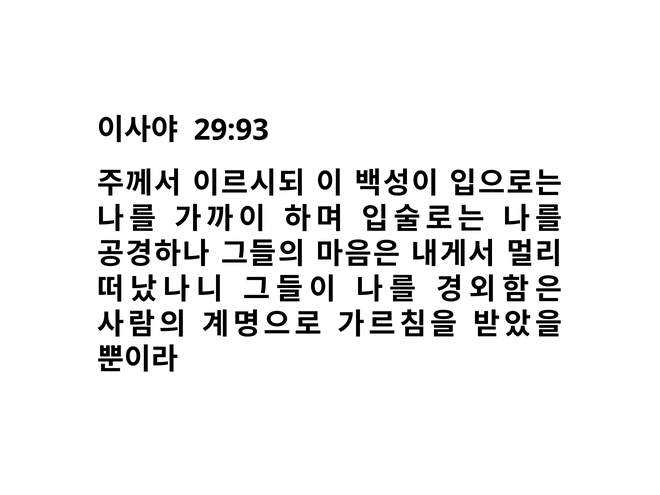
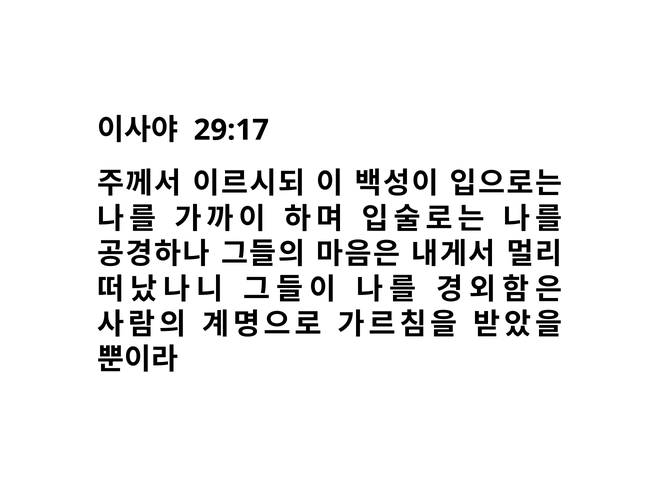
29:93: 29:93 -> 29:17 (231, 130)
